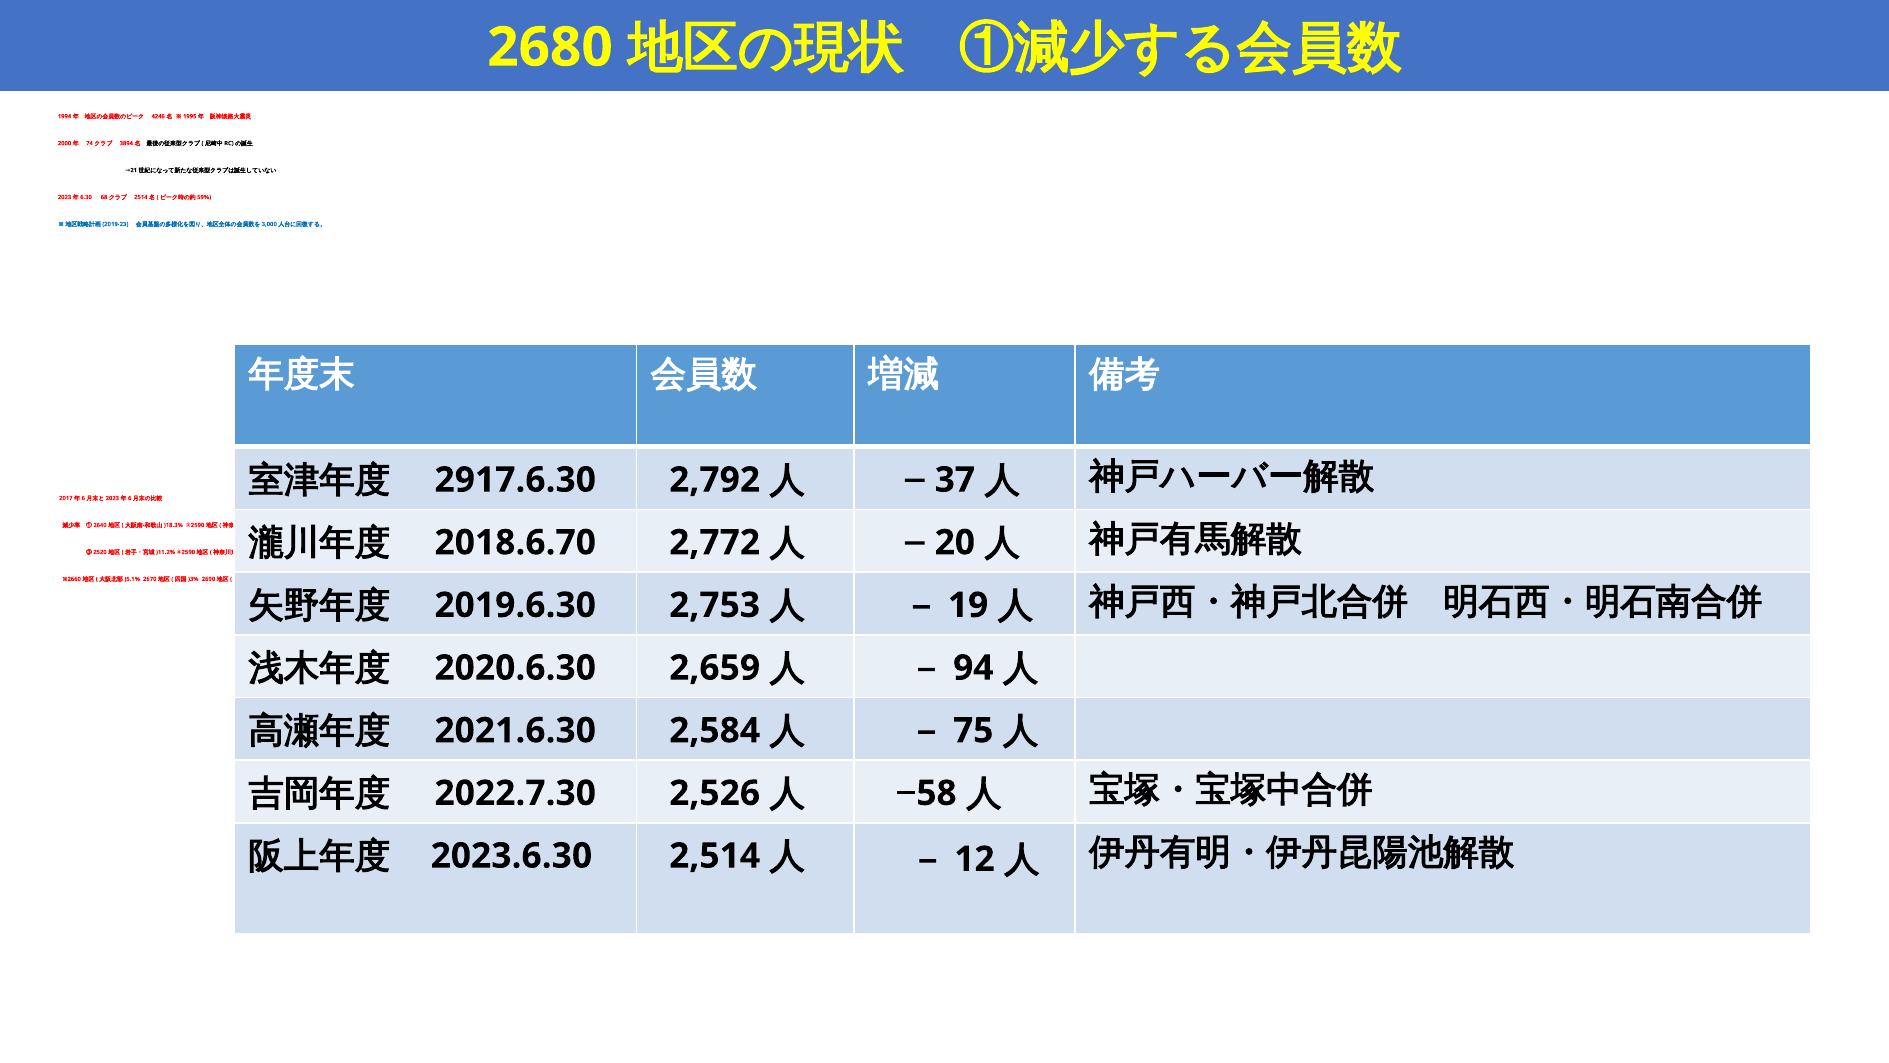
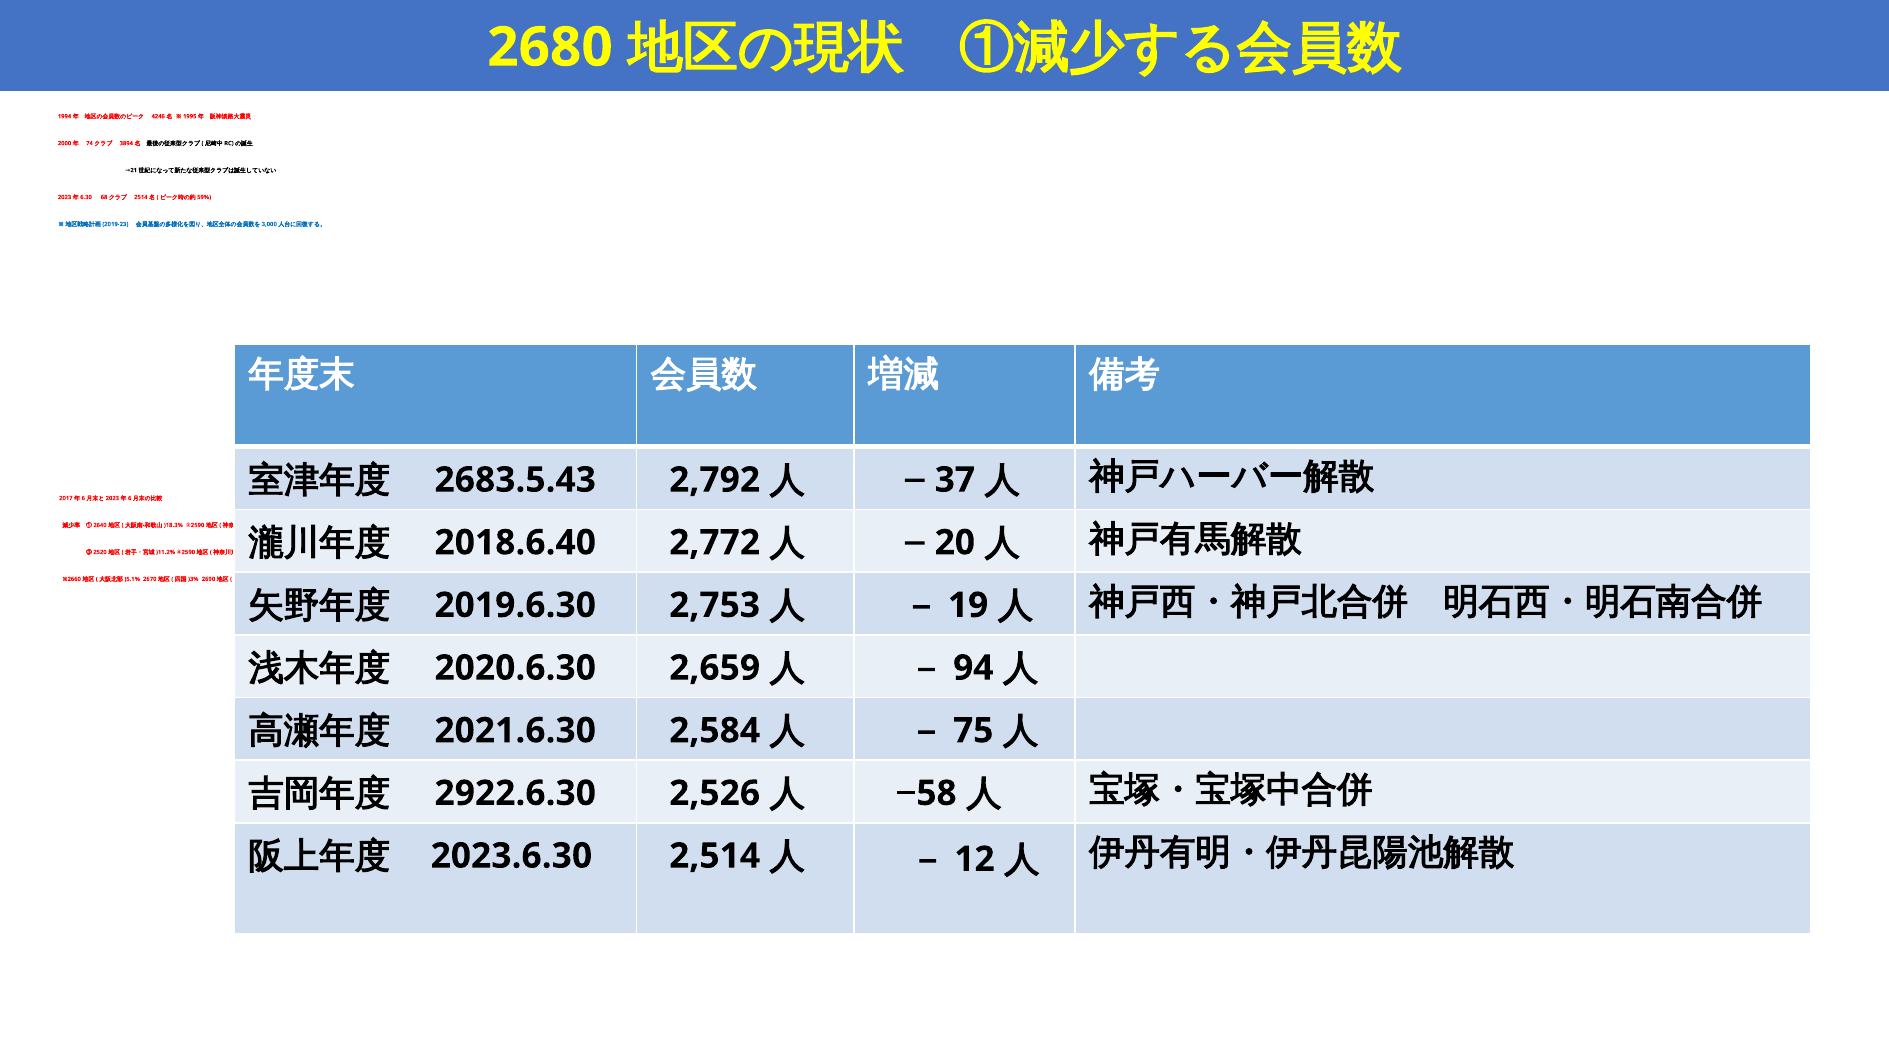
2917.6.30: 2917.6.30 -> 2683.5.43 (515, 480)
2018.6.70: 2018.6.70 -> 2018.6.40 (515, 542)
2022.7.30: 2022.7.30 -> 2922.6.30 (515, 793)
